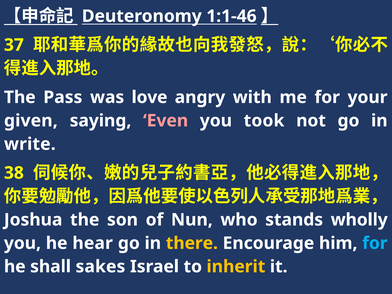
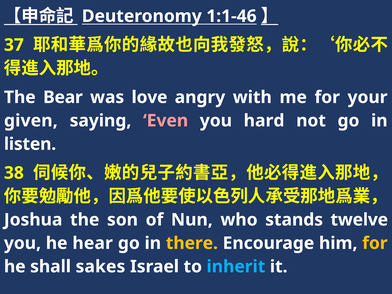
Pass: Pass -> Bear (63, 97)
took: took -> hard (264, 121)
write: write -> listen (30, 144)
wholly: wholly -> twelve (359, 220)
for colour: light blue -> yellow (375, 243)
inherit colour: yellow -> light blue (236, 267)
